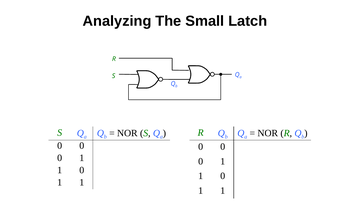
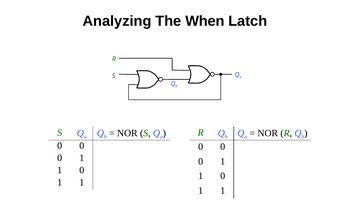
Small: Small -> When (205, 21)
